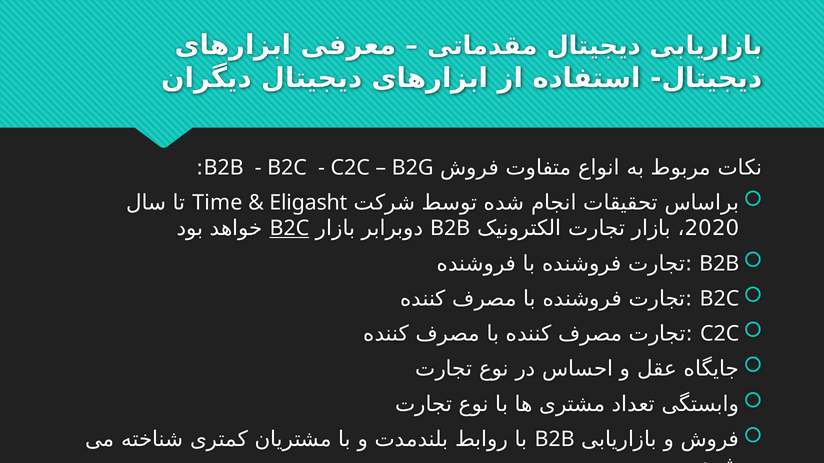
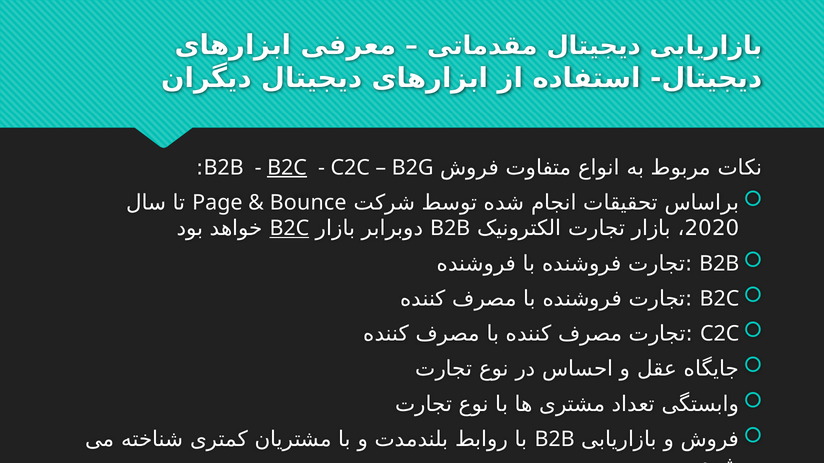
B2C underline: none -> present (287, 168)
Time: Time -> Page (217, 203)
Eligasht: Eligasht -> Bounce (308, 203)
